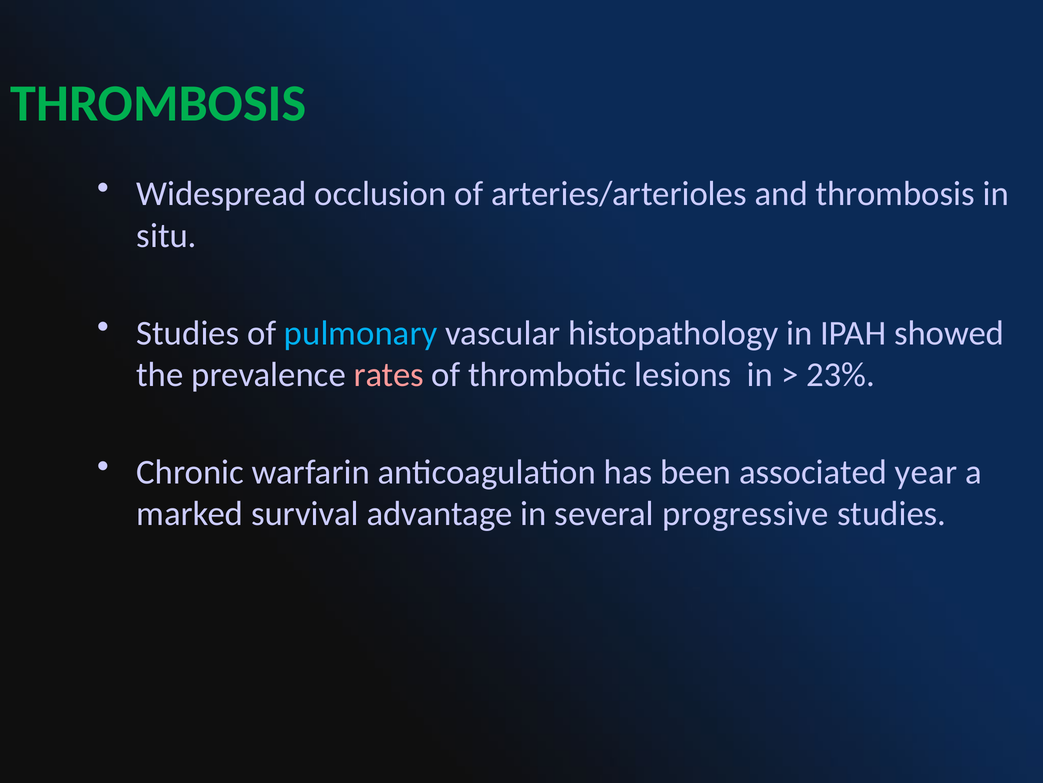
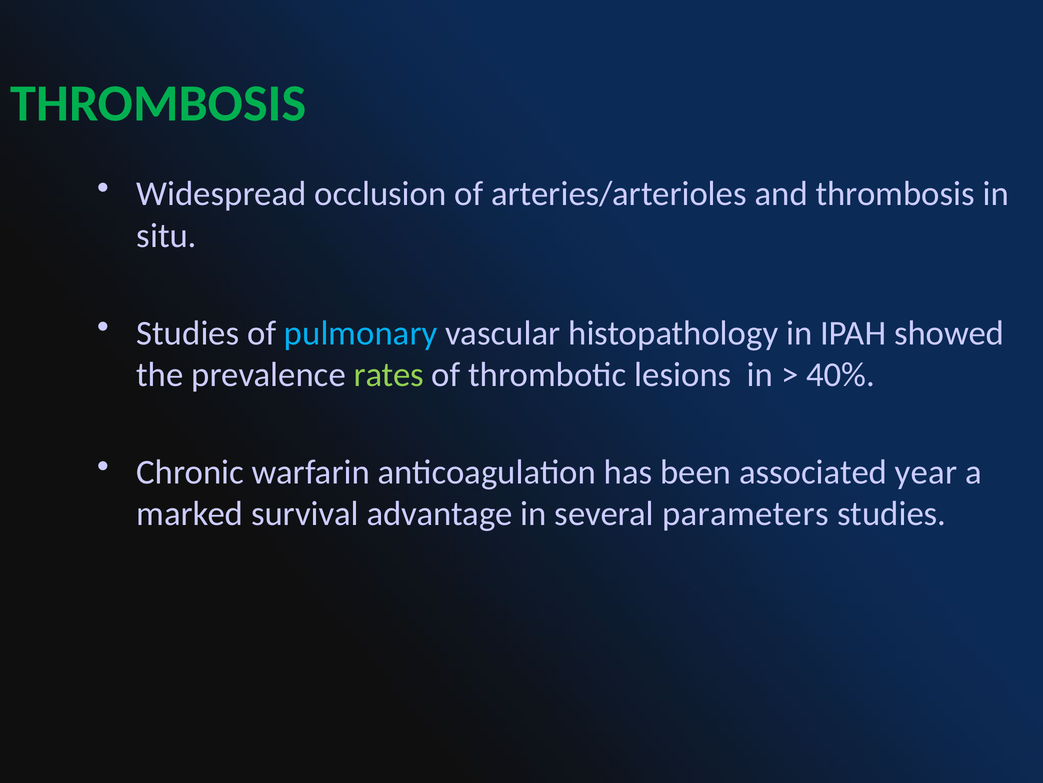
rates colour: pink -> light green (389, 374)
23%: 23% -> 40% (841, 374)
progressive: progressive -> parameters (745, 513)
